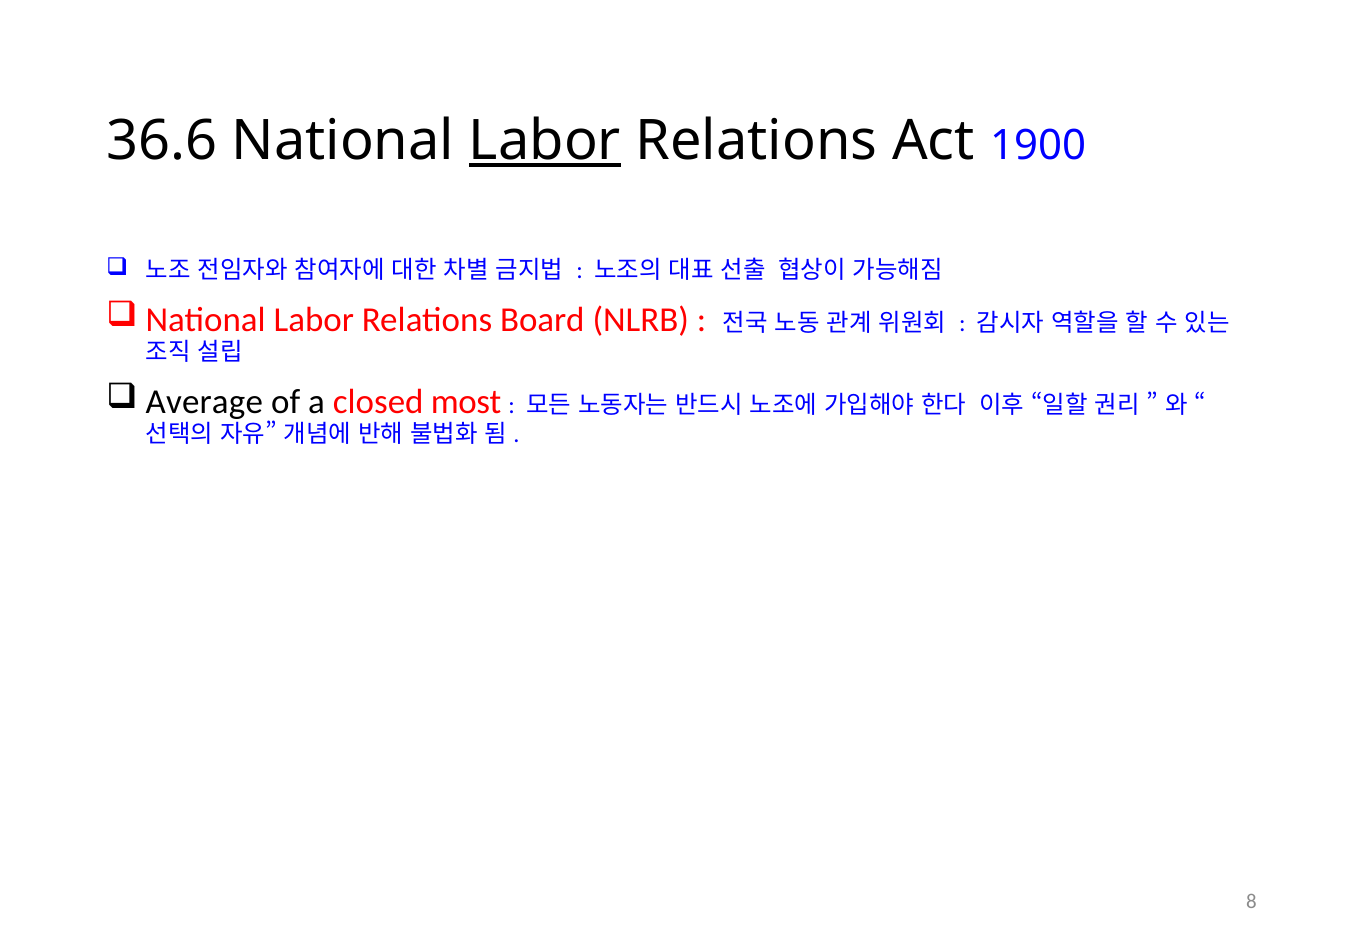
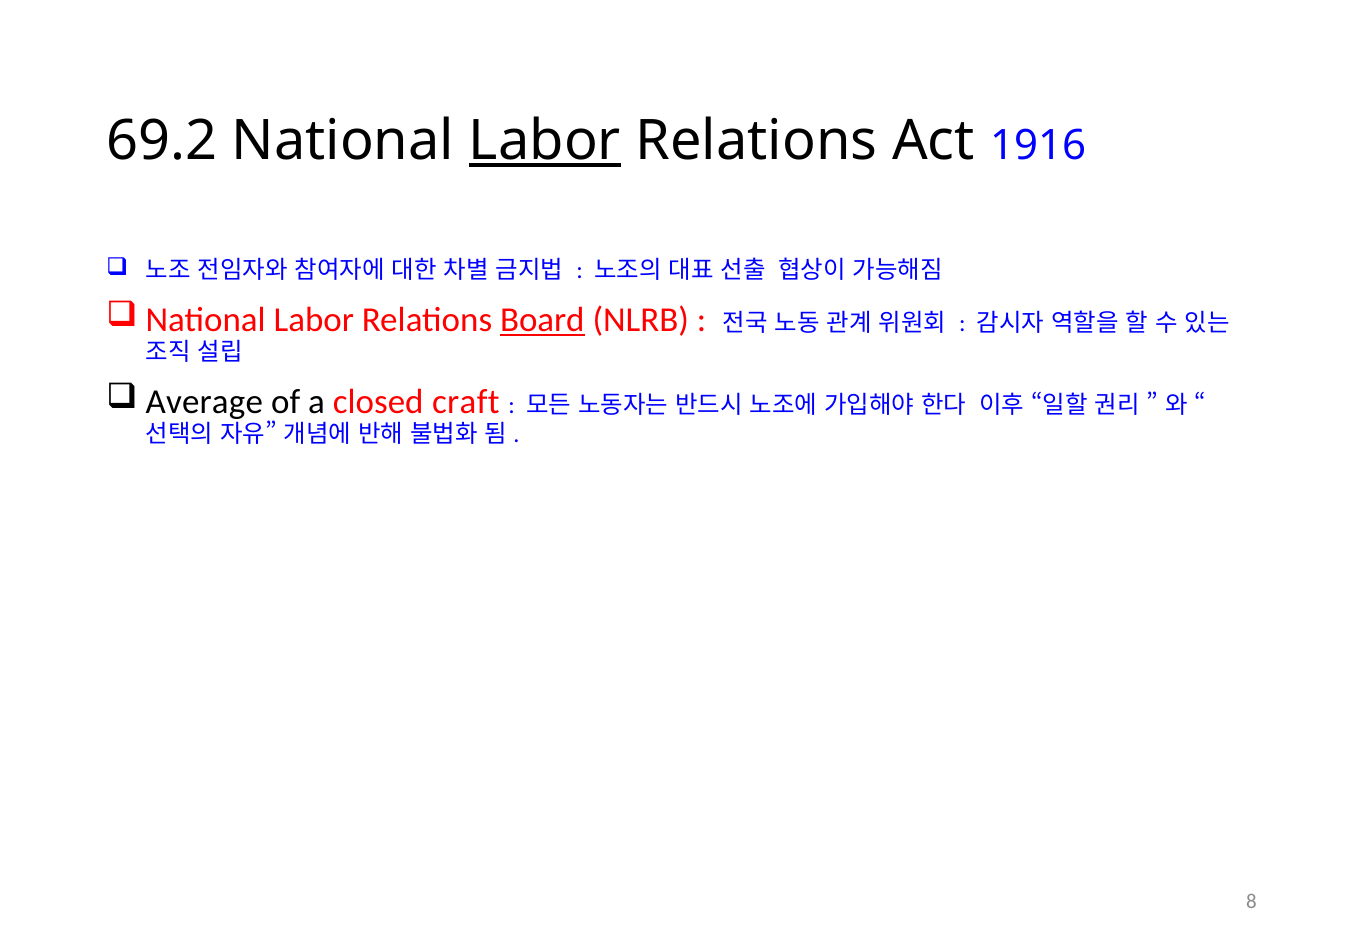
36.6: 36.6 -> 69.2 (162, 141)
1900: 1900 -> 1916 (1038, 146)
Board underline: none -> present (542, 320)
most: most -> craft (466, 402)
